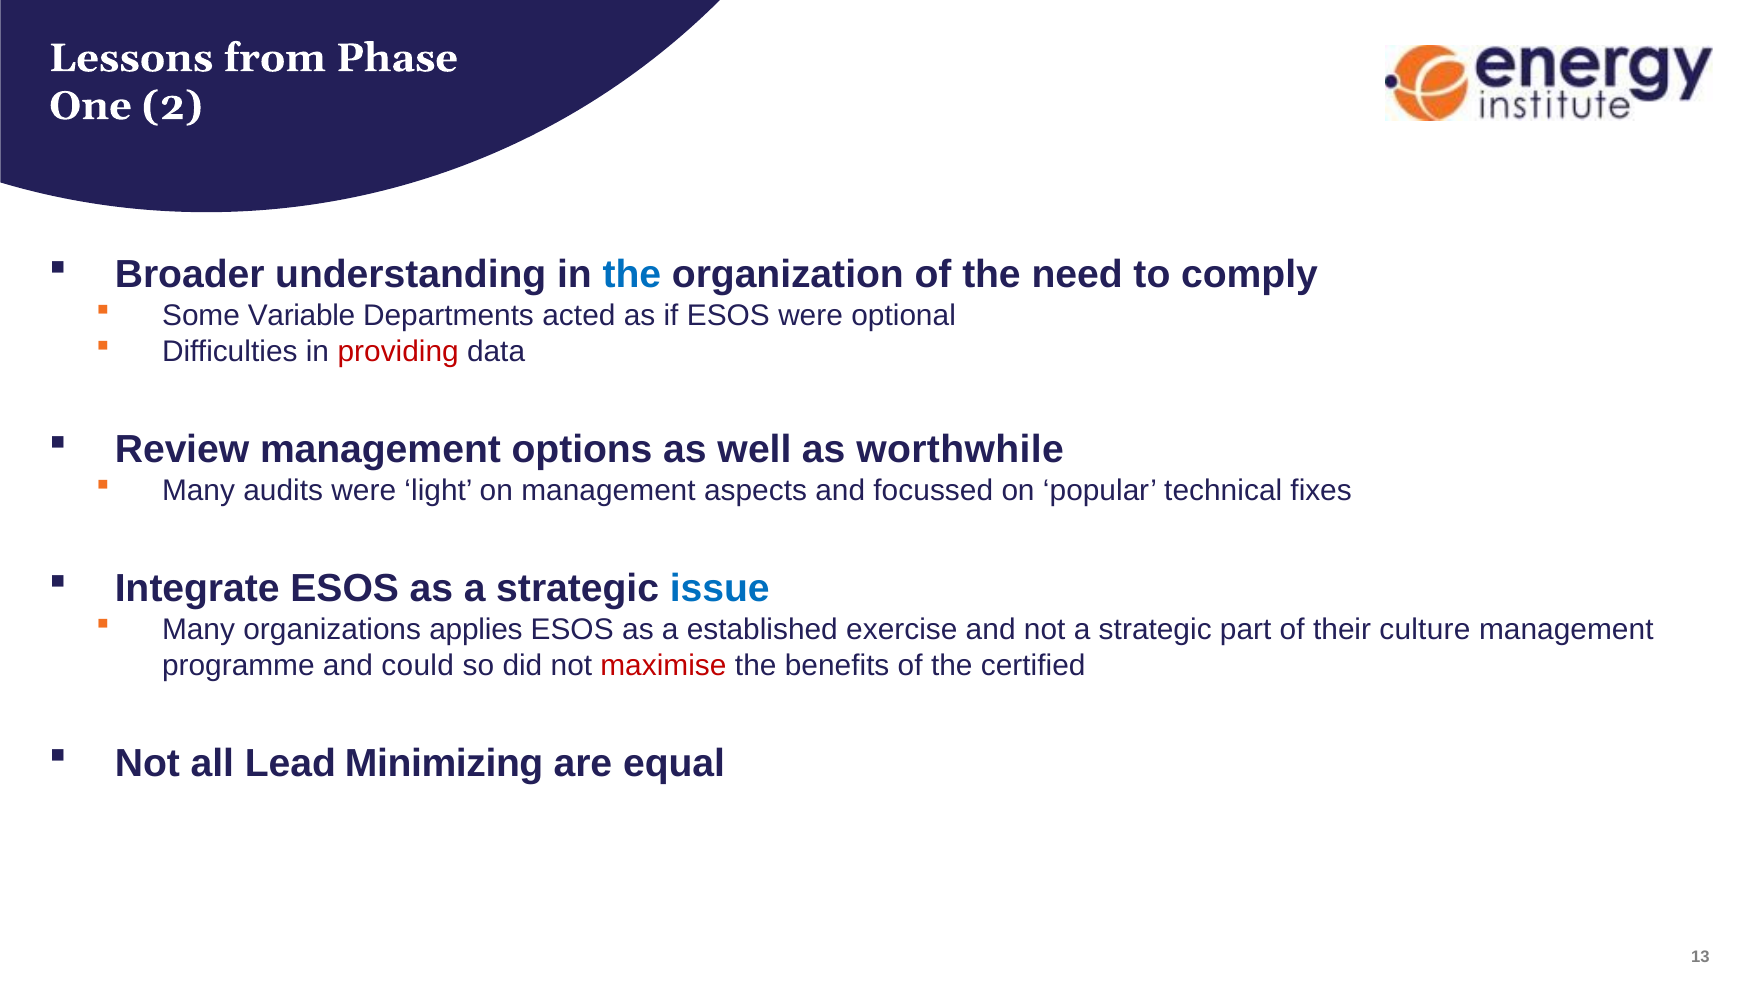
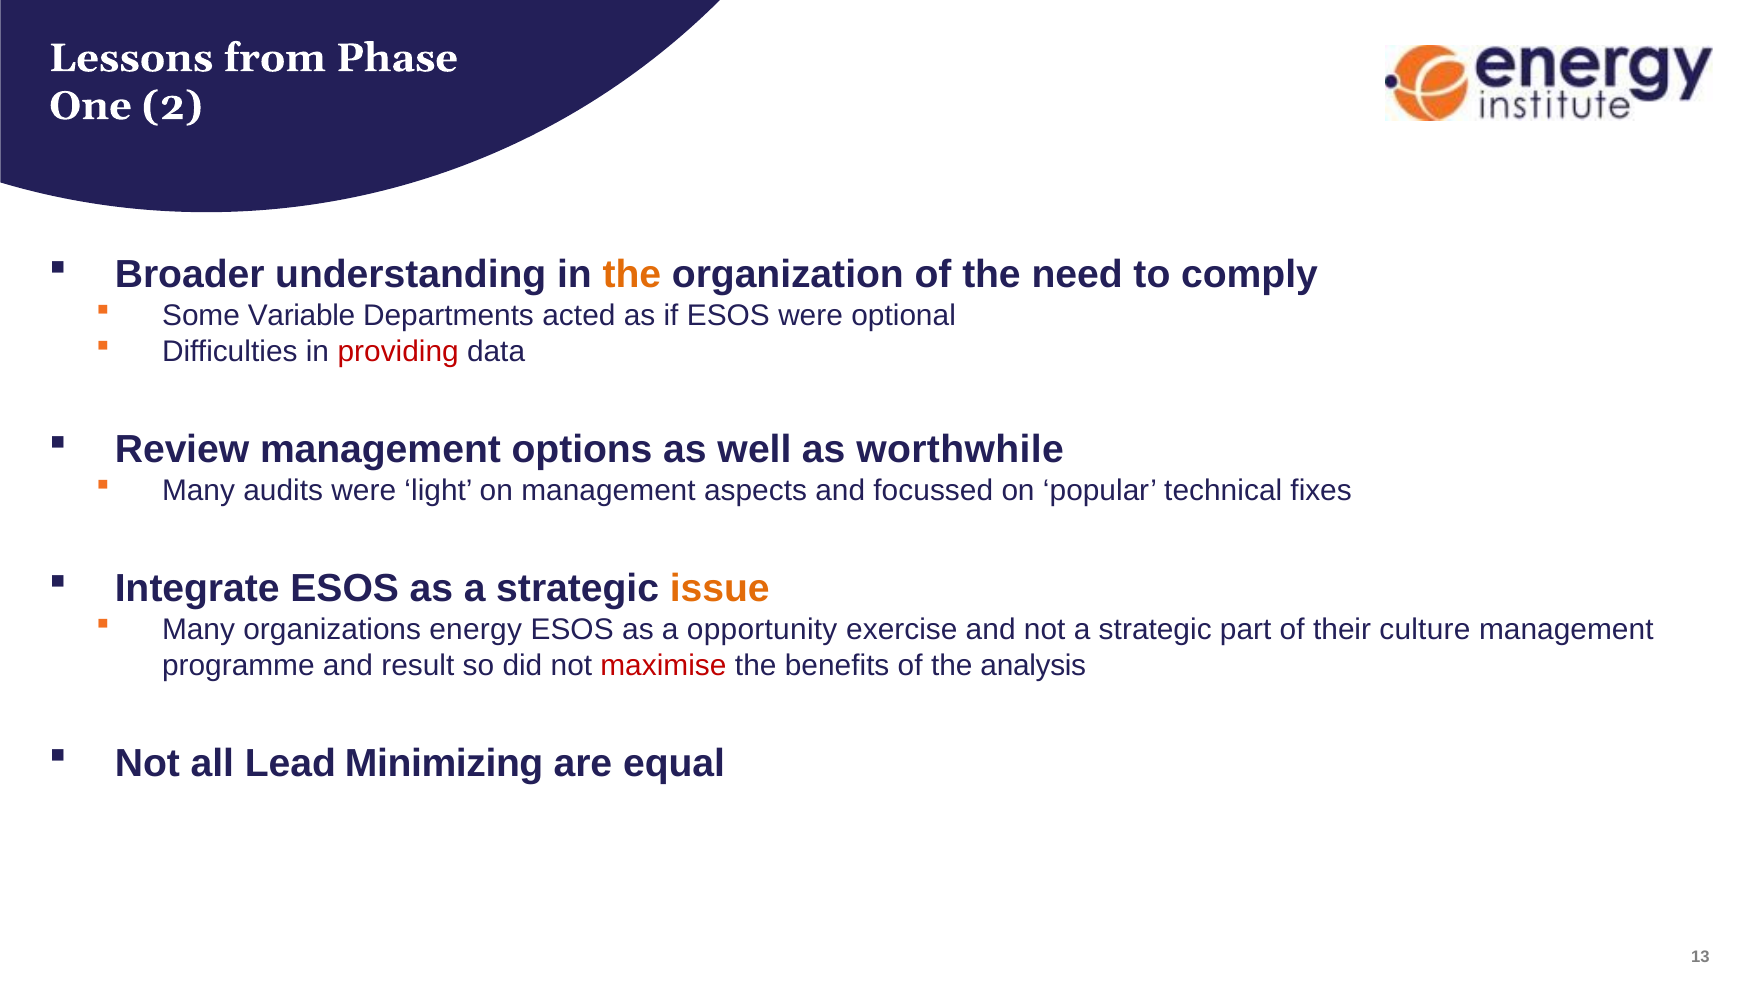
the colour: blue -> orange (632, 275)
issue colour: blue -> orange (720, 589)
applies: applies -> energy (476, 630)
established: established -> opportunity (762, 630)
could: could -> result (418, 665)
certified: certified -> analysis (1033, 665)
